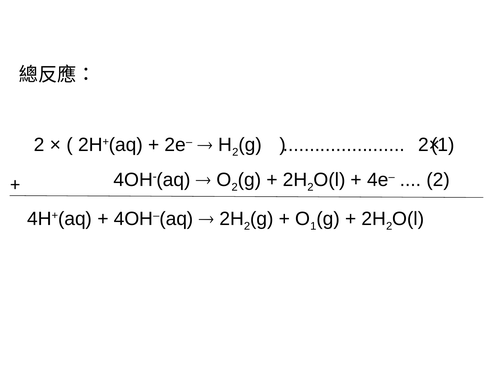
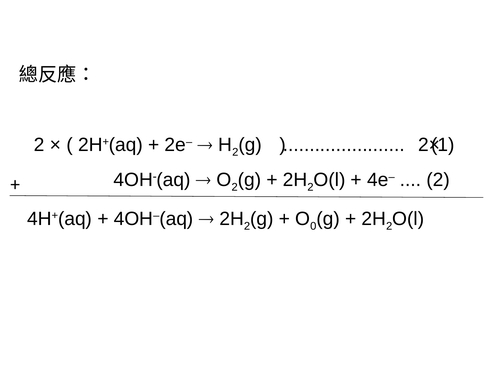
1: 1 -> 0 (313, 226)
